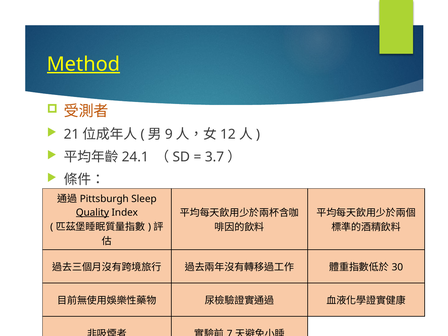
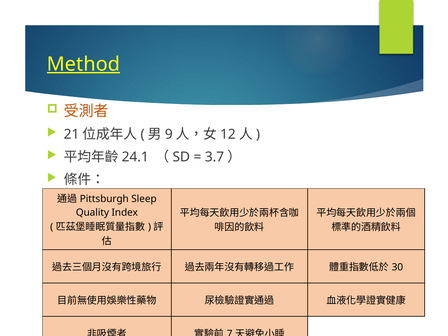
Quality underline: present -> none (92, 212)
